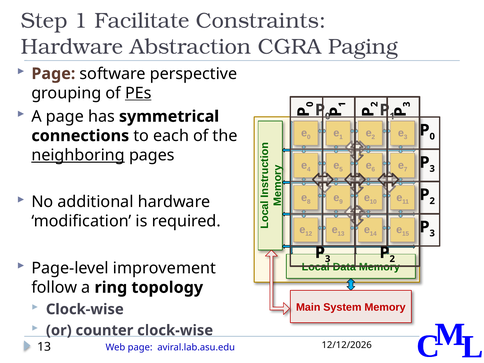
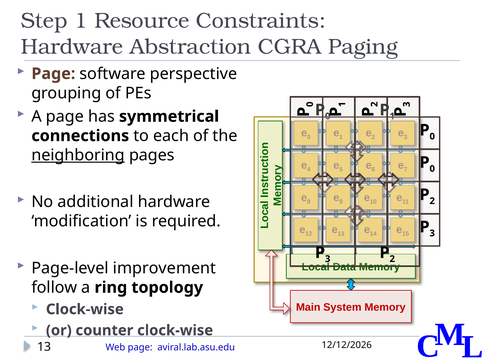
Facilitate: Facilitate -> Resource (142, 21)
PEs underline: present -> none (138, 93)
3: 3 -> 0 (432, 169)
